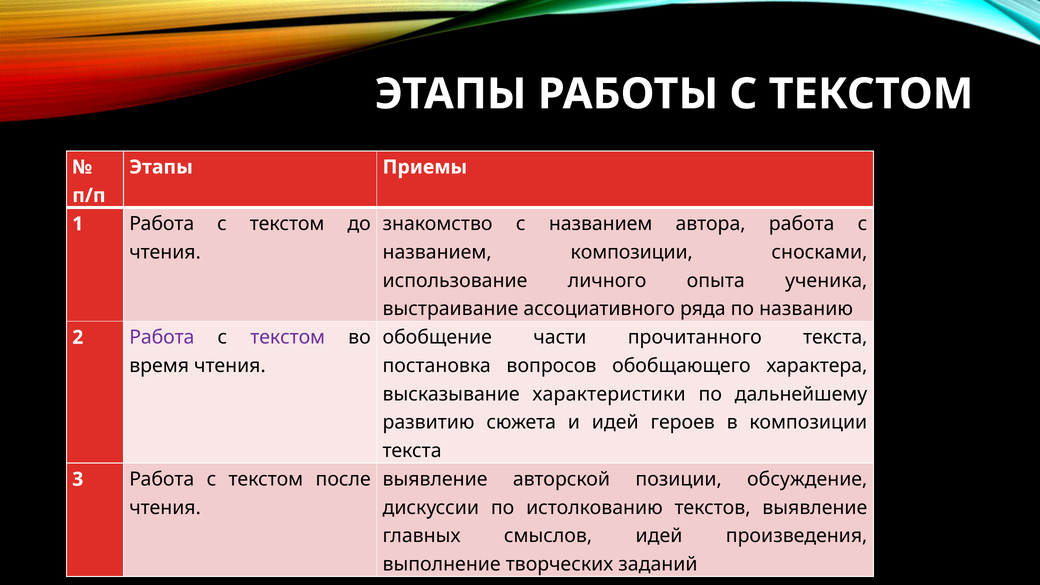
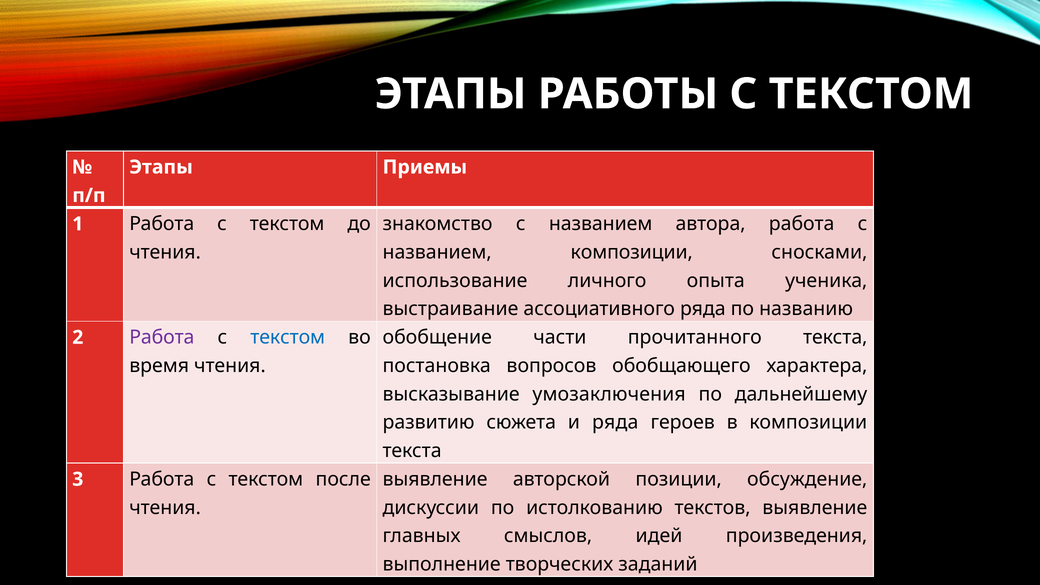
текстом colour: purple -> blue (288, 337)
характеристики: характеристики -> умозаключения (609, 394)
и идей: идей -> ряда (615, 423)
